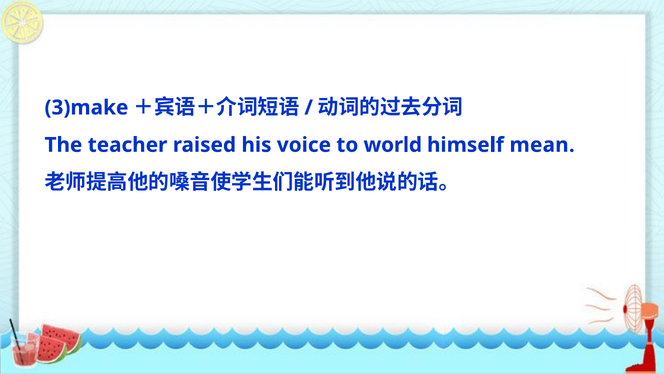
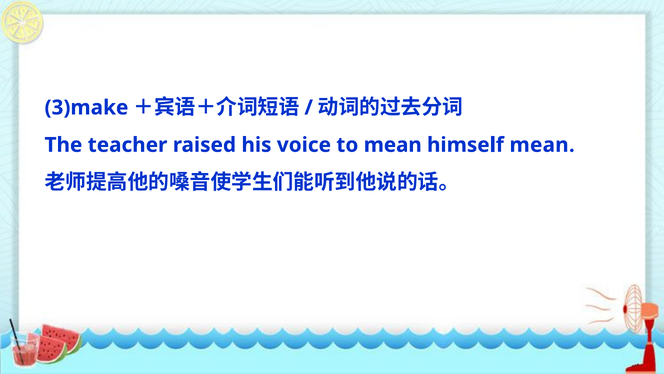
to world: world -> mean (393, 145)
